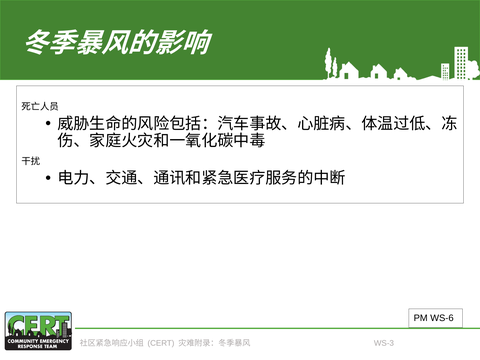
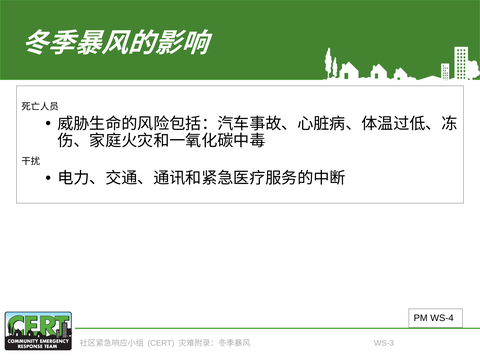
WS-6: WS-6 -> WS-4 (442, 318)
